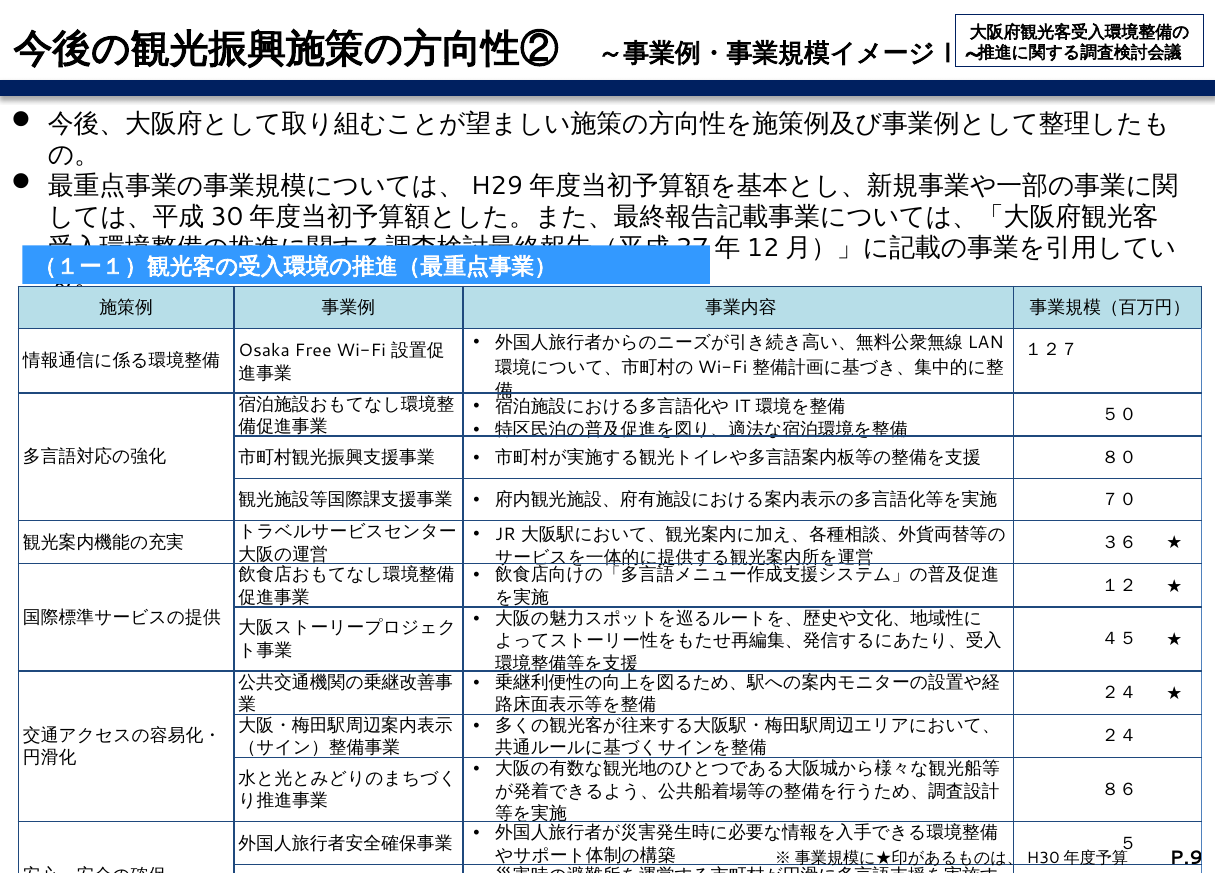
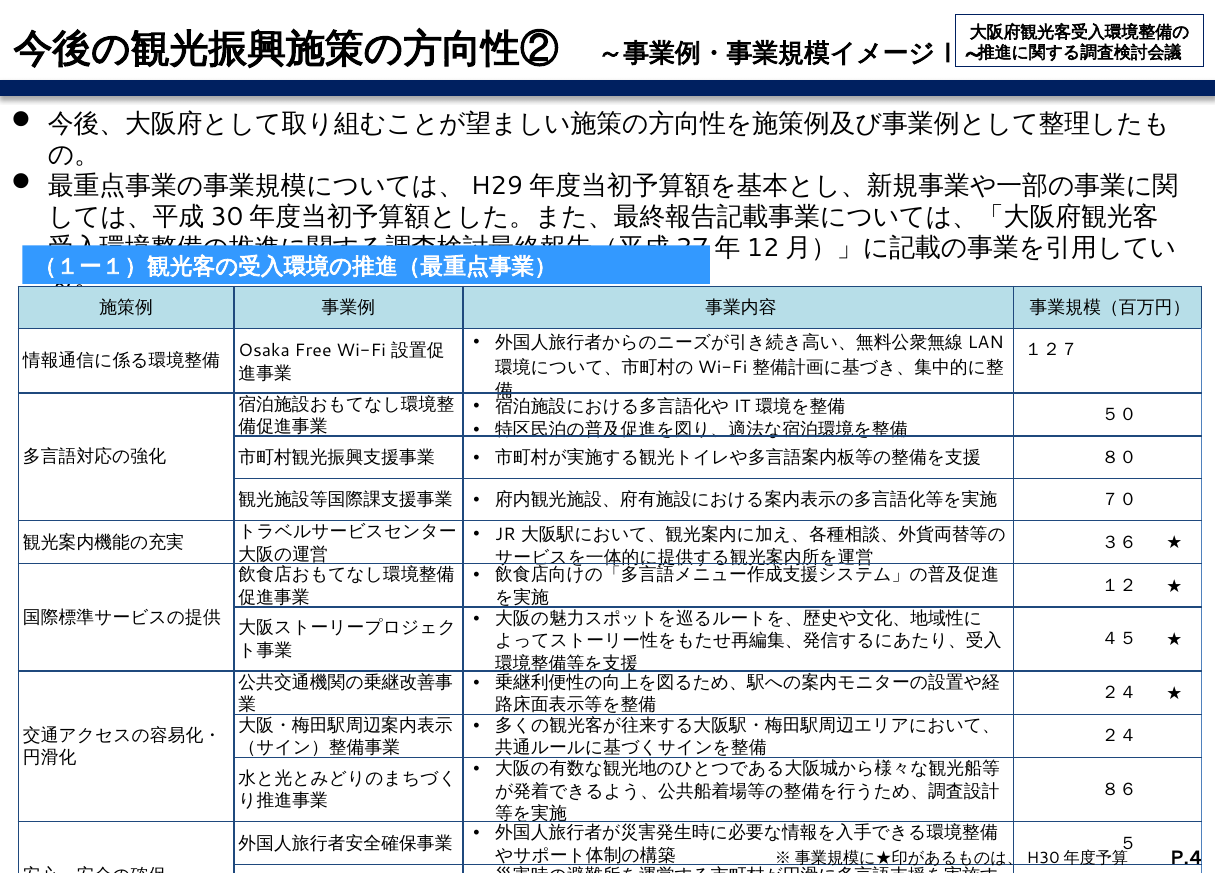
P.9: P.9 -> P.4 (1186, 858)
